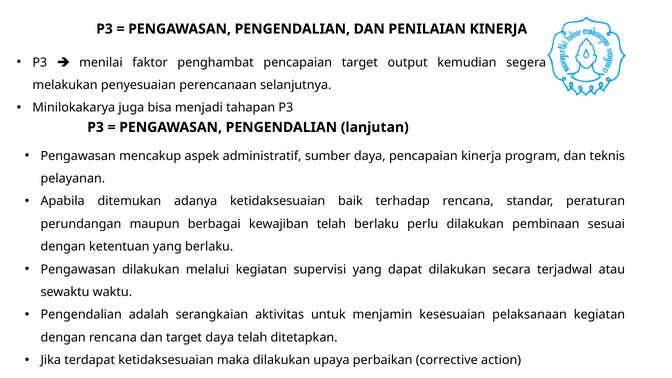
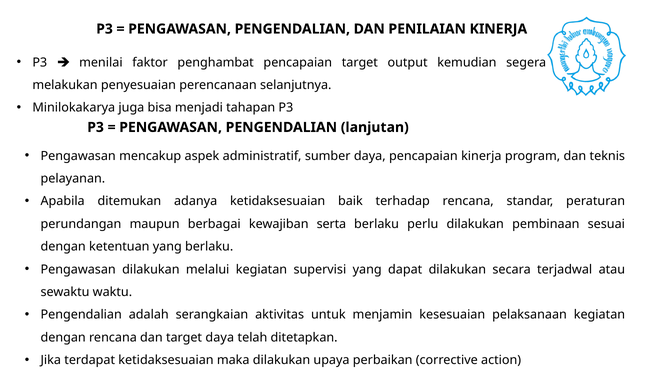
kewajiban telah: telah -> serta (331, 224)
